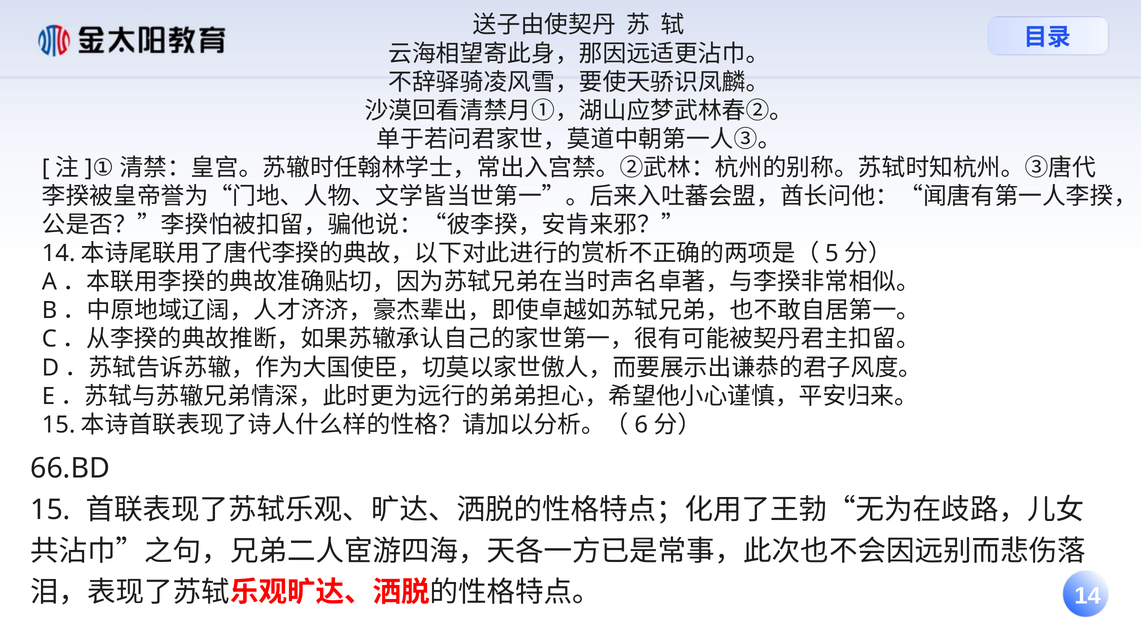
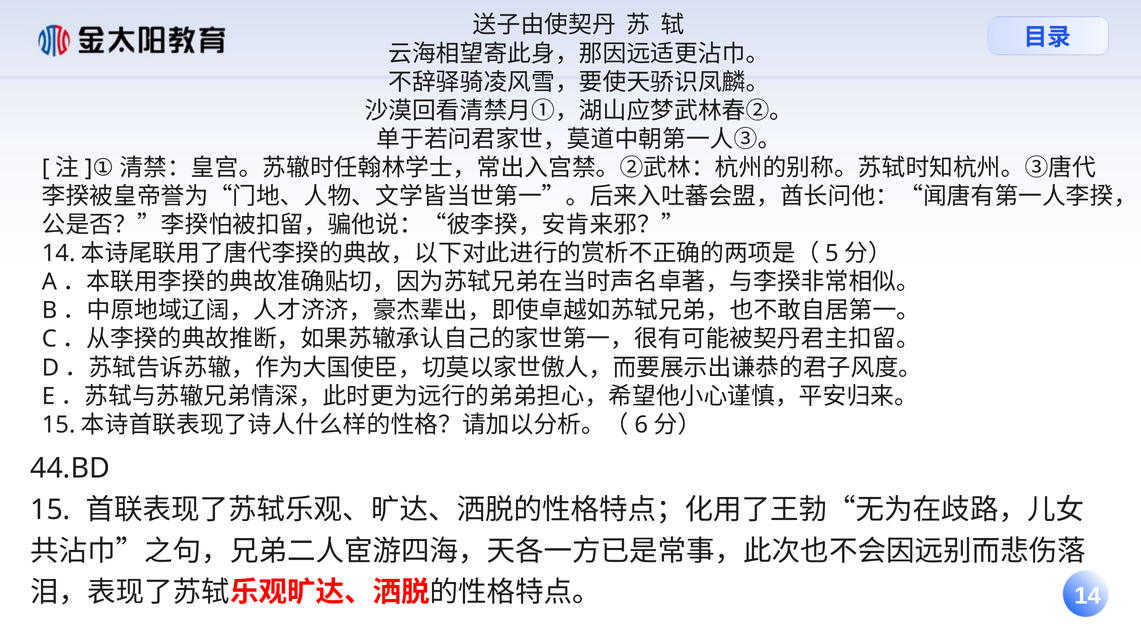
66.BD: 66.BD -> 44.BD (70, 468)
